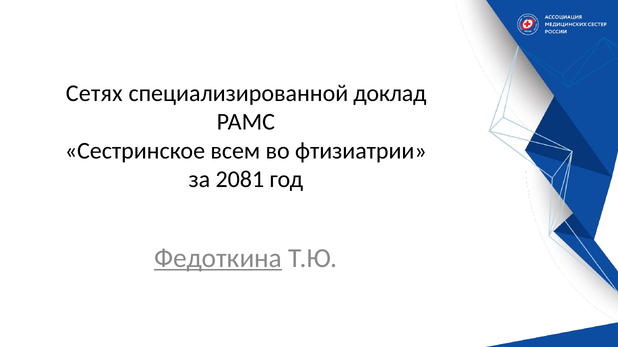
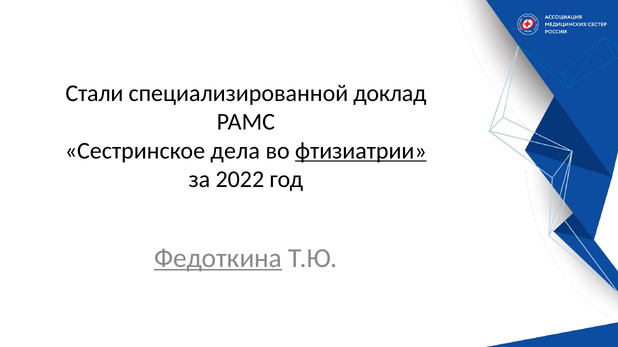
Сетях: Сетях -> Стали (94, 93)
всем: всем -> дела (235, 151)
фтизиатрии underline: none -> present (361, 151)
2081: 2081 -> 2022 (240, 180)
